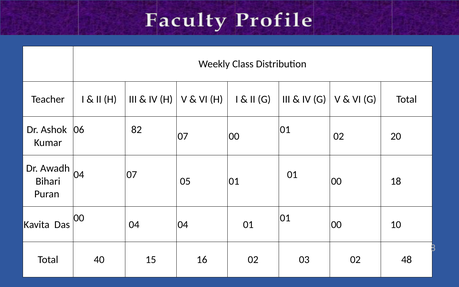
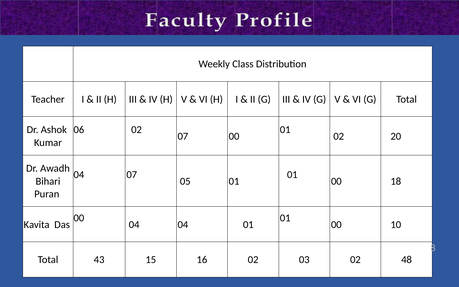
06 82: 82 -> 02 (137, 130)
40: 40 -> 43 (99, 260)
